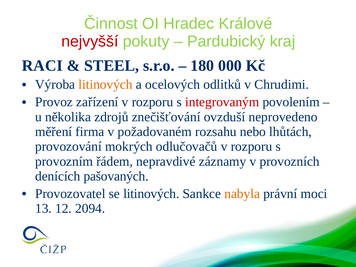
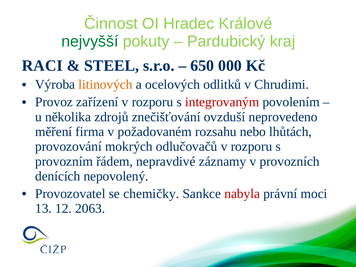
nejvyšší colour: red -> green (90, 42)
180: 180 -> 650 (202, 66)
pašovaných: pašovaných -> nepovolený (116, 176)
se litinových: litinových -> chemičky (151, 194)
nabyla colour: orange -> red (242, 194)
2094: 2094 -> 2063 (90, 209)
